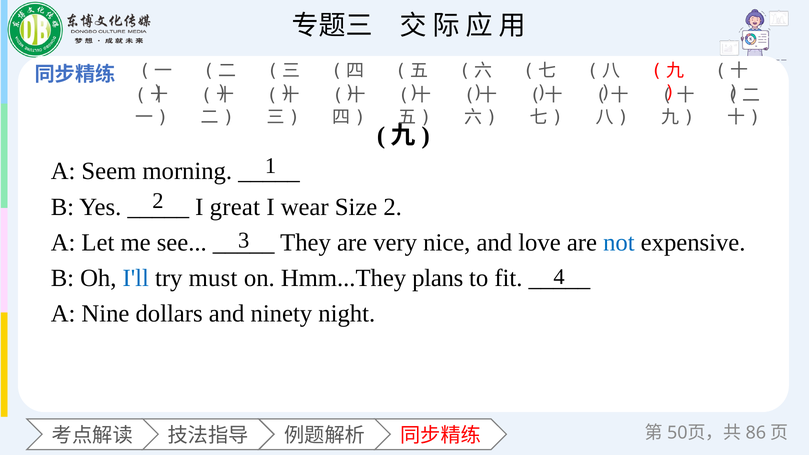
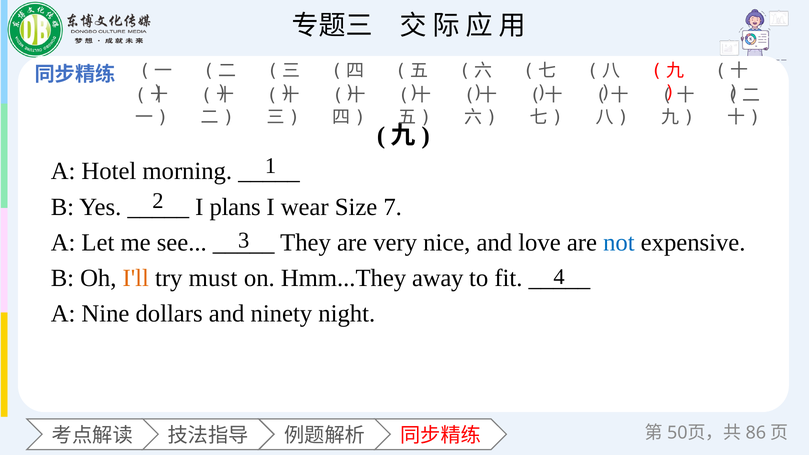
Seem: Seem -> Hotel (109, 171)
great: great -> plans (235, 207)
Size 2: 2 -> 7 (393, 207)
I'll colour: blue -> orange (136, 278)
plans: plans -> away (438, 278)
